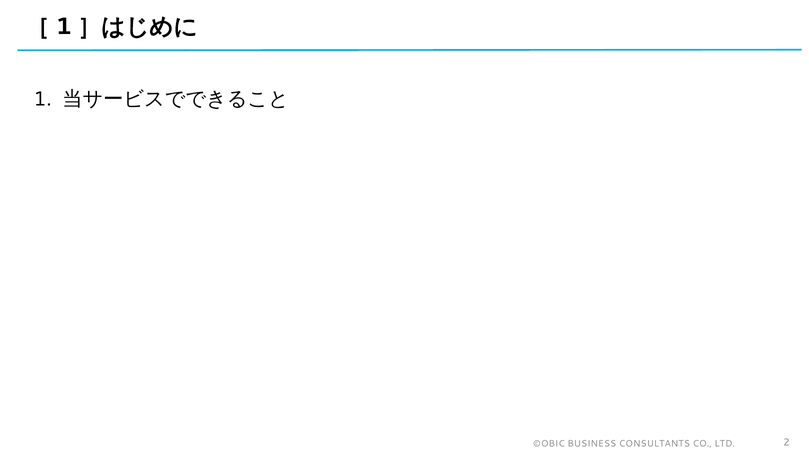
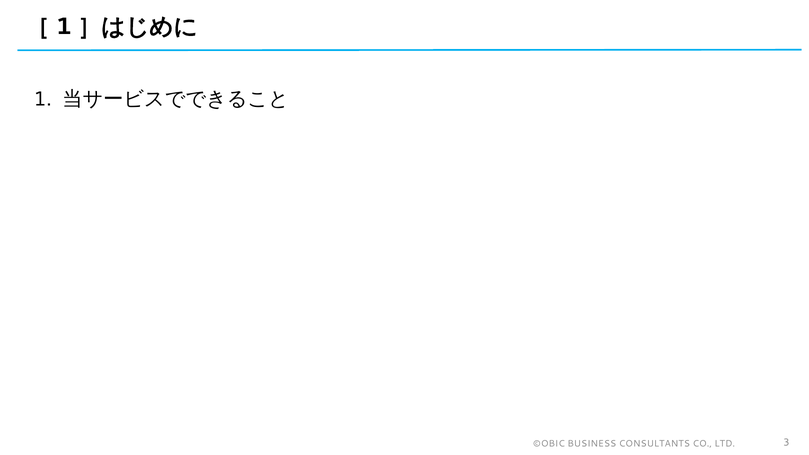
2: 2 -> 3 (786, 443)
